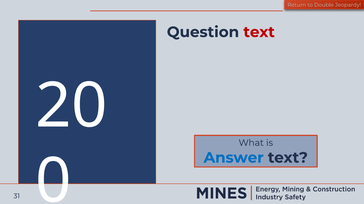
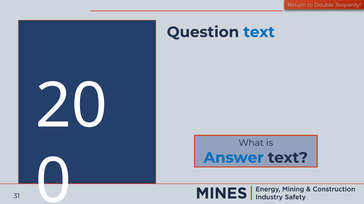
text colour: red -> blue (259, 32)
